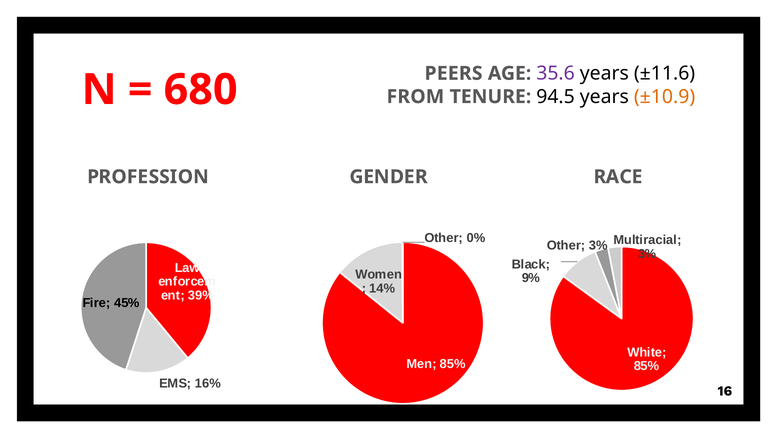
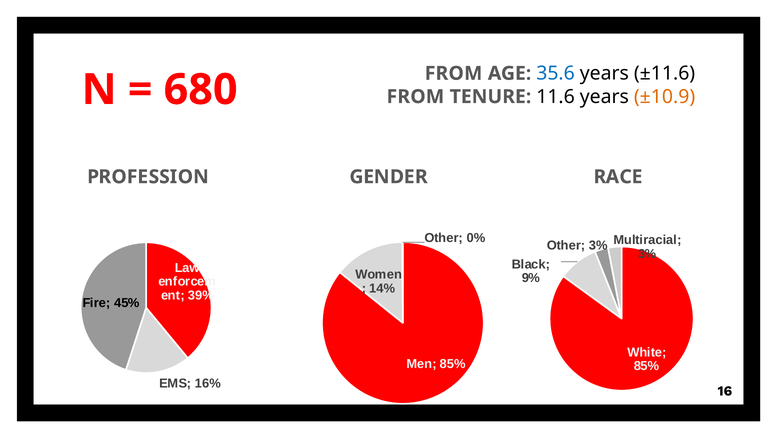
PEERS: PEERS -> FROM (454, 73)
35.6 colour: purple -> blue (556, 73)
94.5: 94.5 -> 11.6 (556, 97)
